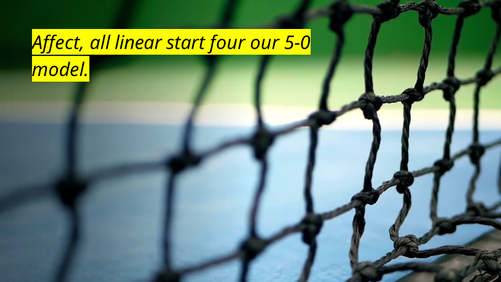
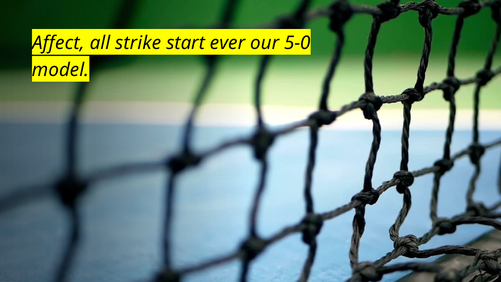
linear: linear -> strike (138, 43)
four: four -> ever (228, 43)
